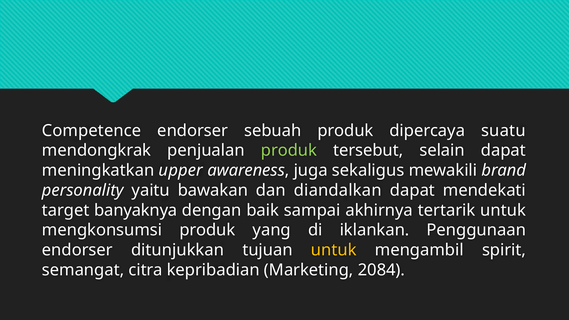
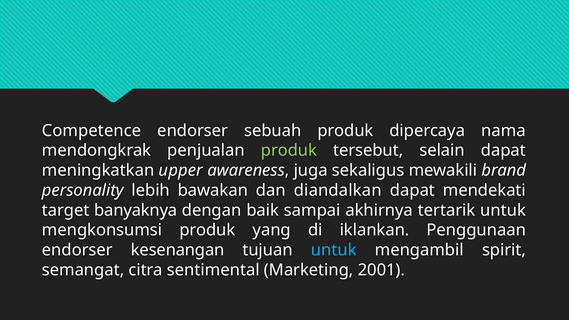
suatu: suatu -> nama (503, 131)
yaitu: yaitu -> lebih (151, 190)
ditunjukkan: ditunjukkan -> kesenangan (178, 250)
untuk colour: yellow -> light blue (334, 250)
kepribadian: kepribadian -> sentimental (213, 270)
2084: 2084 -> 2001 (381, 270)
